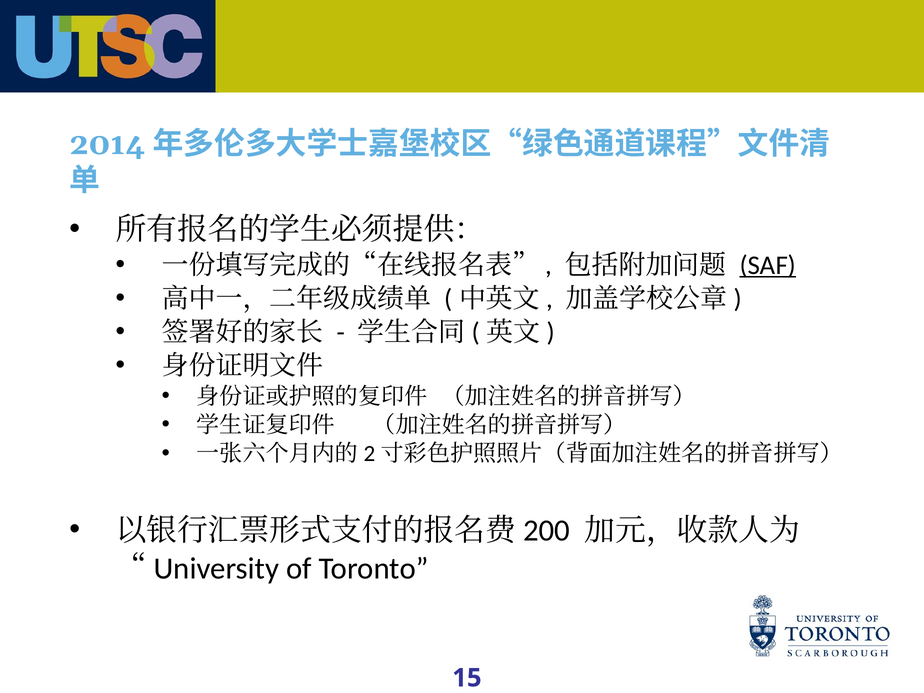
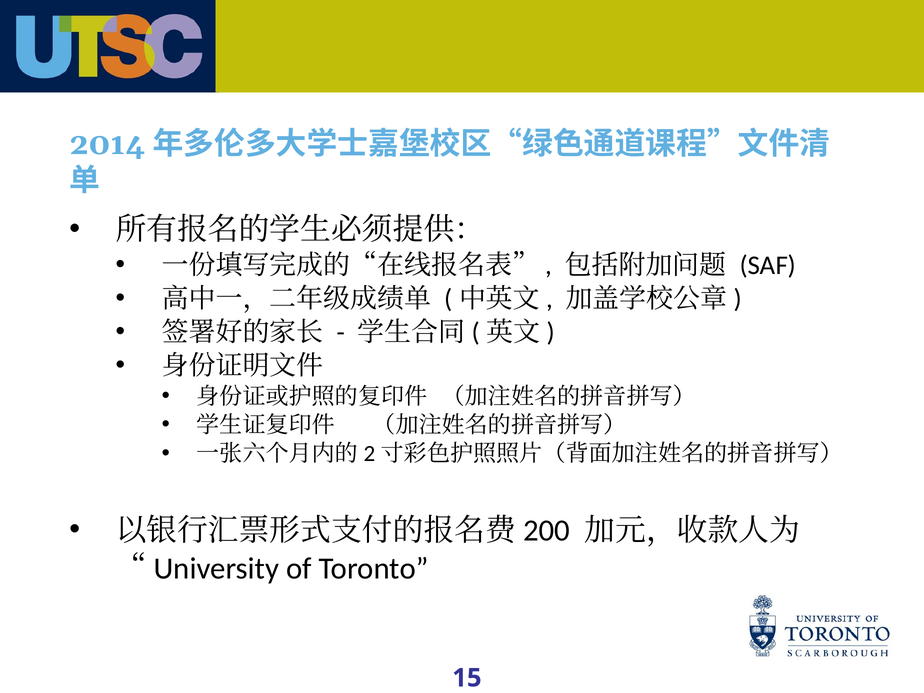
SAF underline: present -> none (768, 265)
